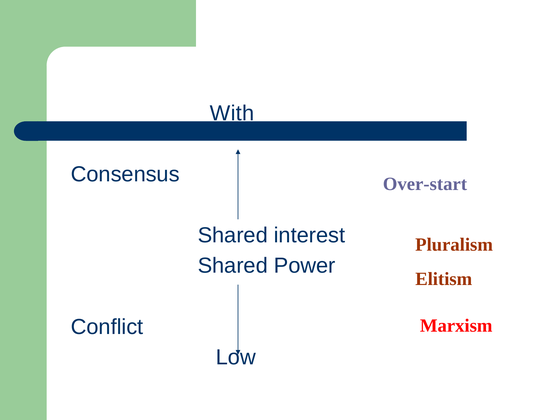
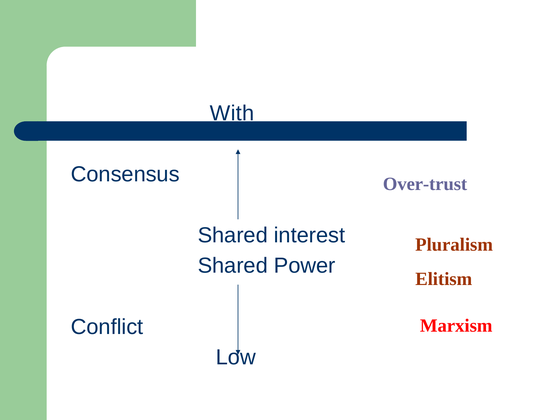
Over-start: Over-start -> Over-trust (425, 184)
